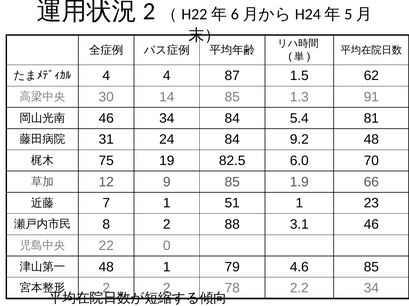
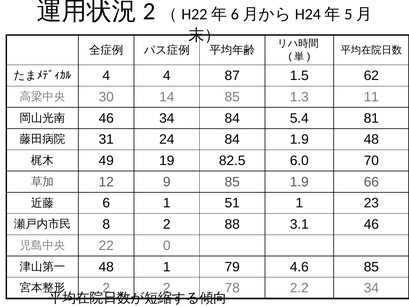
91: 91 -> 11 (371, 97)
84 9.2: 9.2 -> 1.9 (299, 140)
75: 75 -> 49 (106, 161)
7: 7 -> 6 (106, 204)
